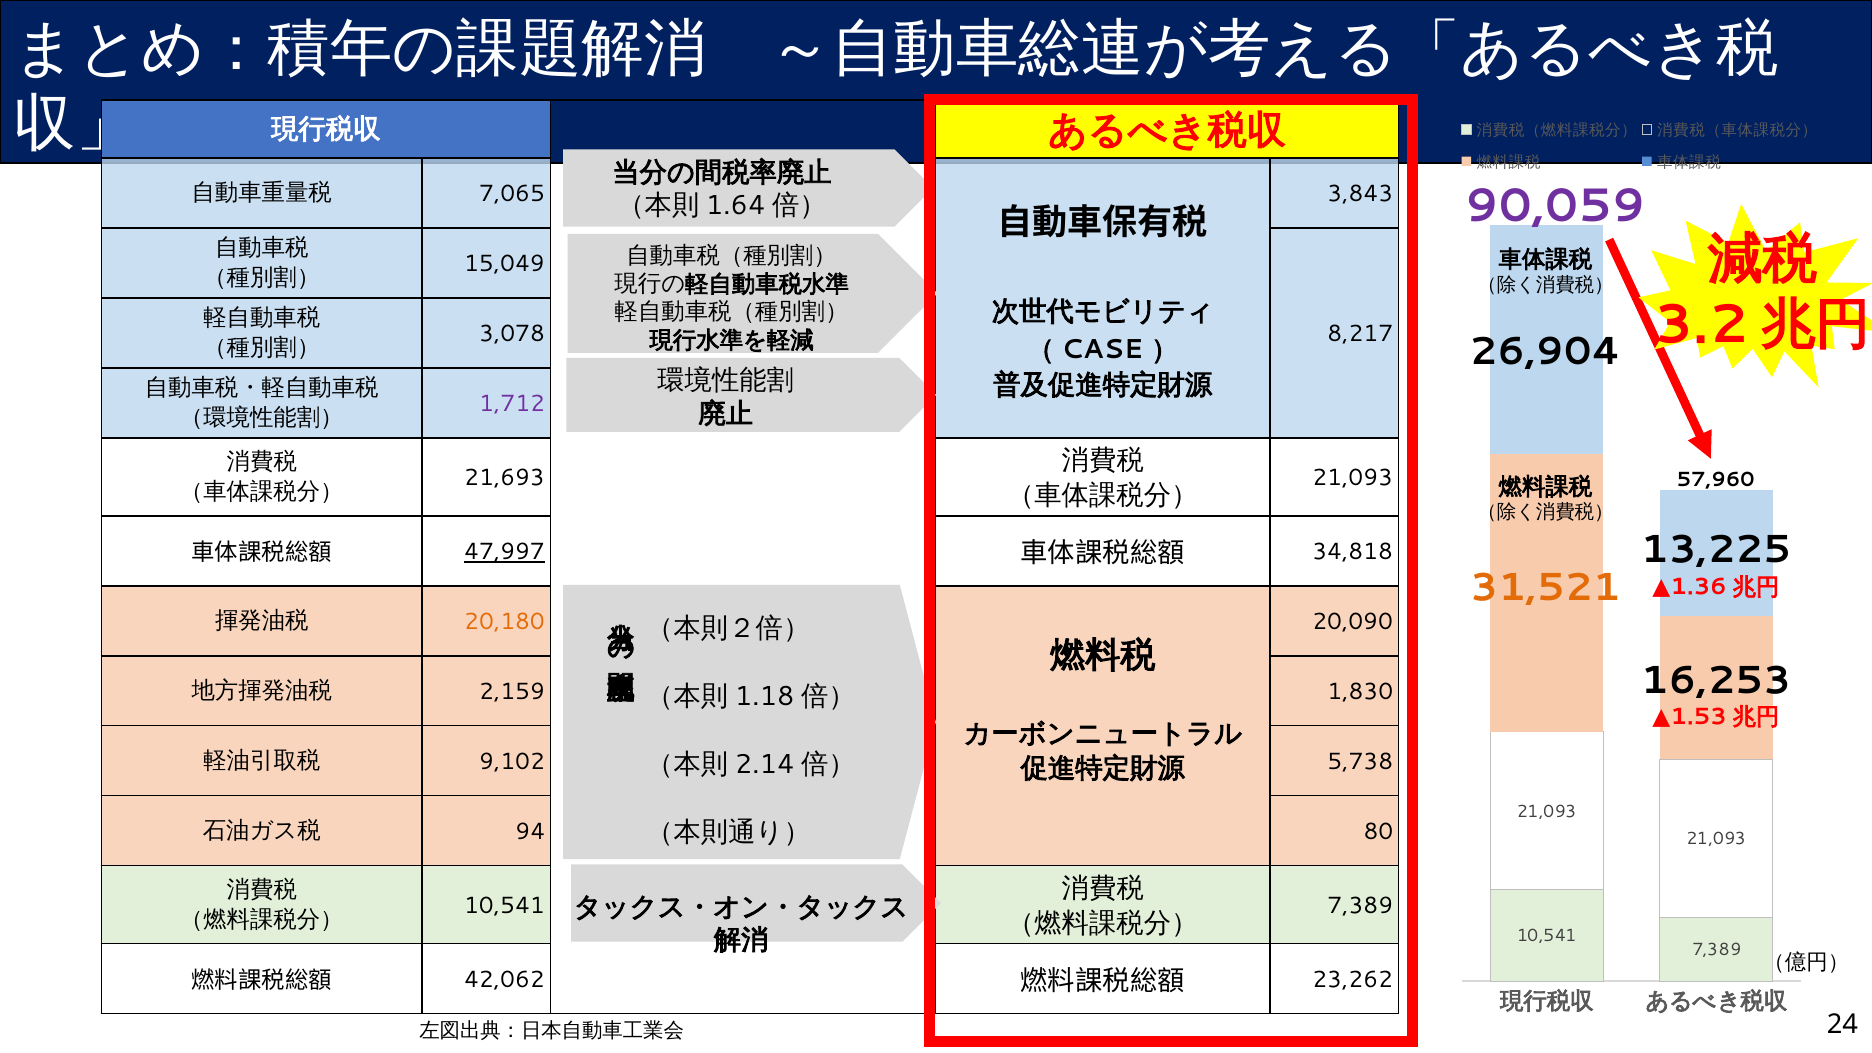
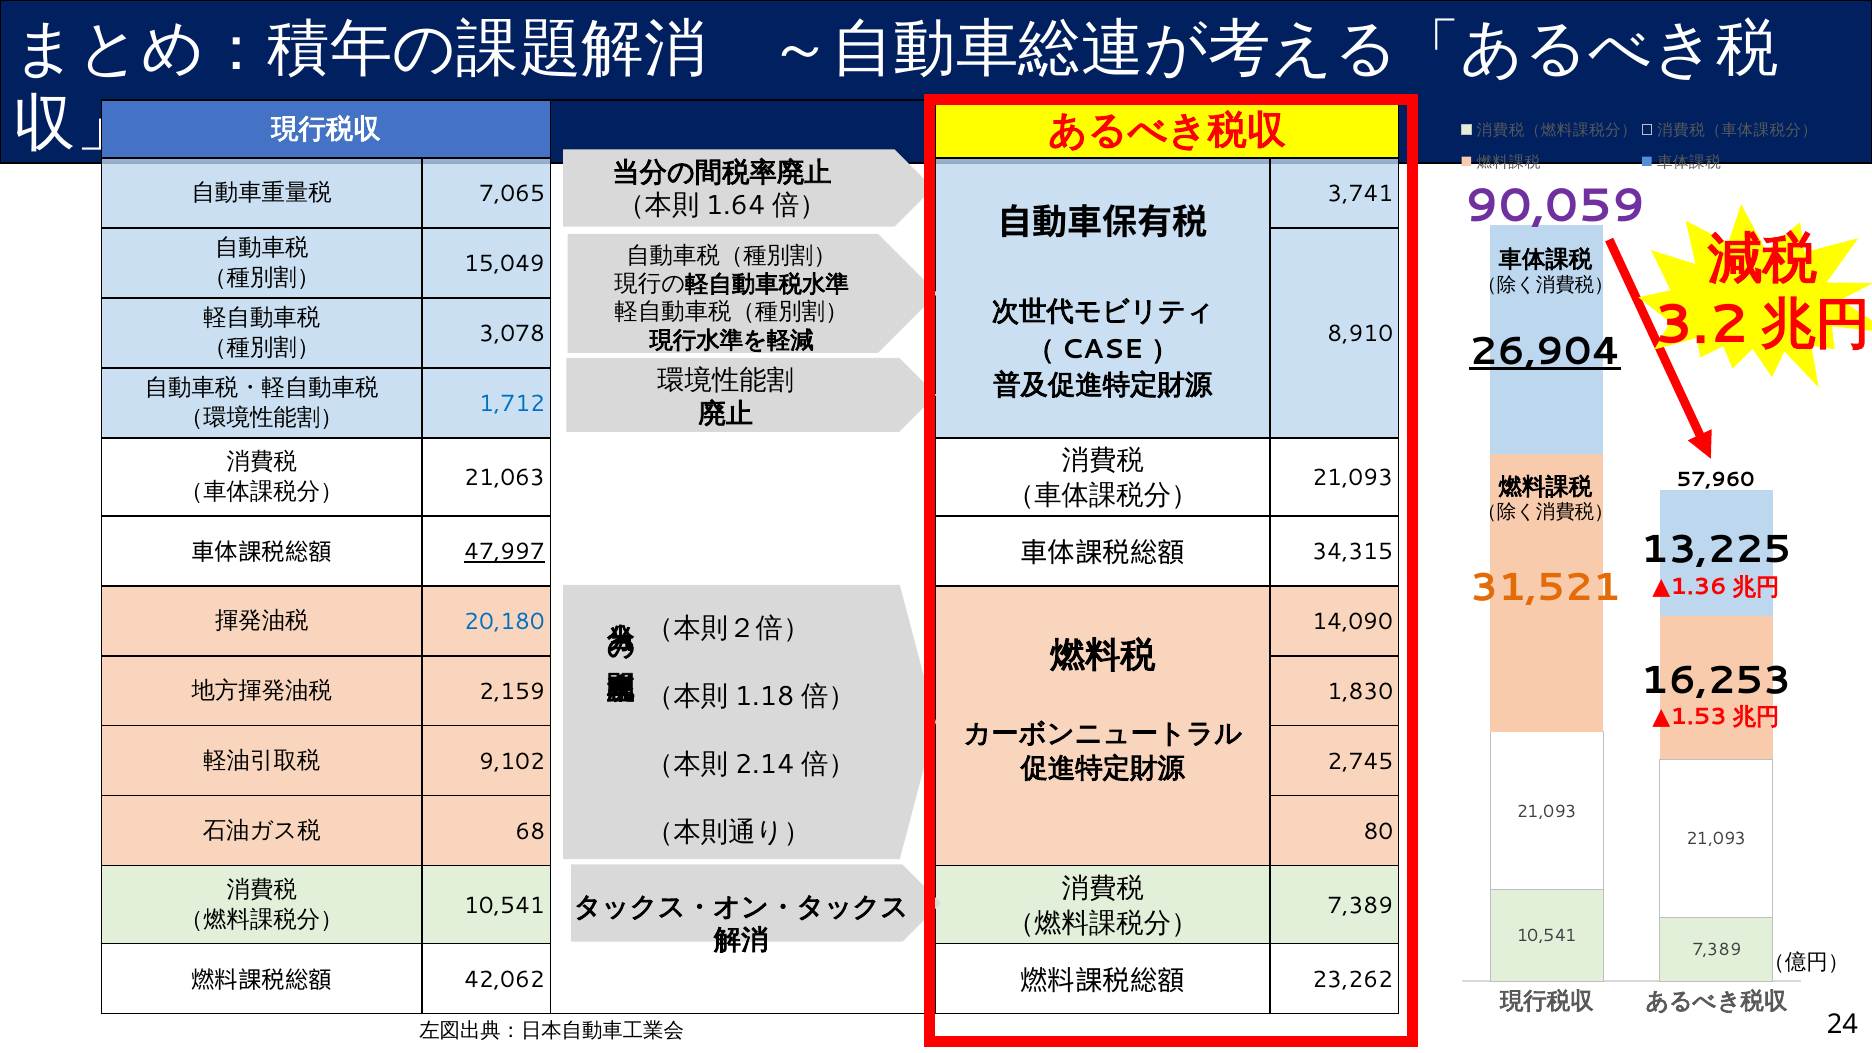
3,843: 3,843 -> 3,741 (1360, 194)
8,217: 8,217 -> 8,910 (1360, 334)
26,904 underline: none -> present (1545, 352)
1,712 colour: purple -> blue (512, 404)
21,693: 21,693 -> 21,063 (504, 478)
34,818: 34,818 -> 34,315 (1353, 552)
20,180 colour: orange -> blue (504, 622)
20,090: 20,090 -> 14,090 (1353, 622)
5,738: 5,738 -> 2,745 (1360, 762)
94: 94 -> 68 (530, 832)
